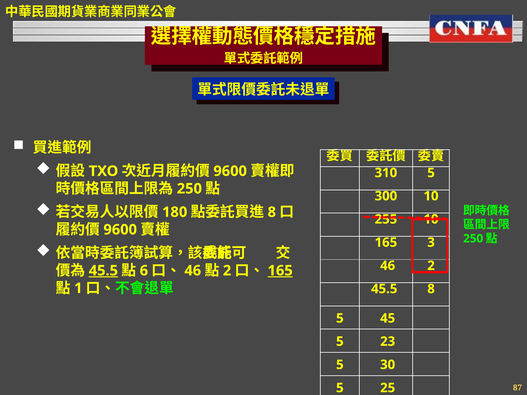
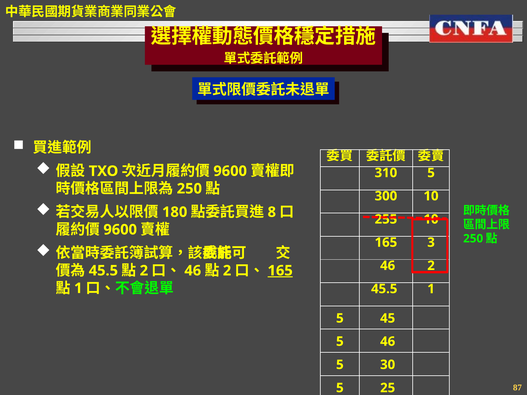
45.5 underline: present -> none (103, 271)
6: 6 -> 2 (144, 271)
45.5 8: 8 -> 1 (431, 289)
5 23: 23 -> 46 (388, 342)
